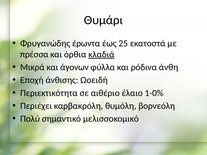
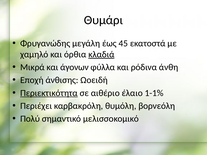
έρωντα: έρωντα -> μεγάλη (86, 43)
25: 25 -> 45 (123, 43)
πρέσσα: πρέσσα -> χαμηλό (34, 54)
Περιεκτικότητα underline: none -> present (49, 93)
1-0%: 1-0% -> 1-1% (154, 93)
